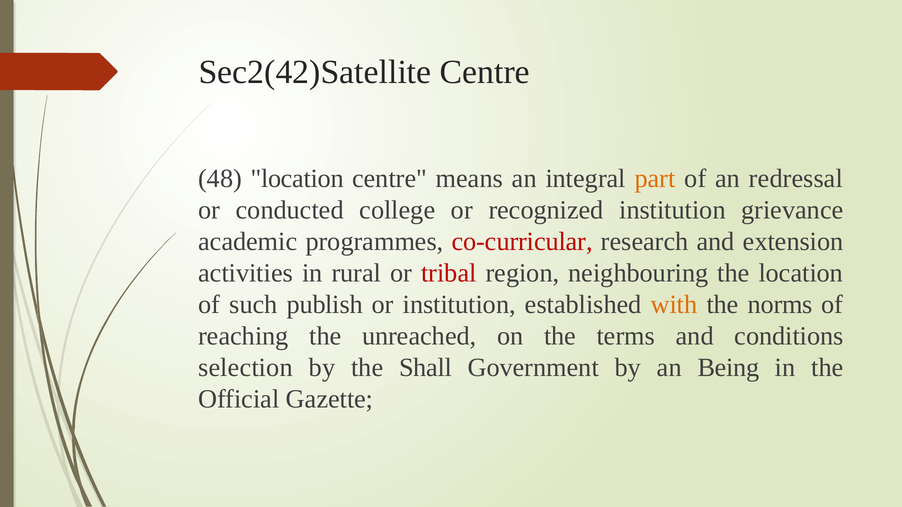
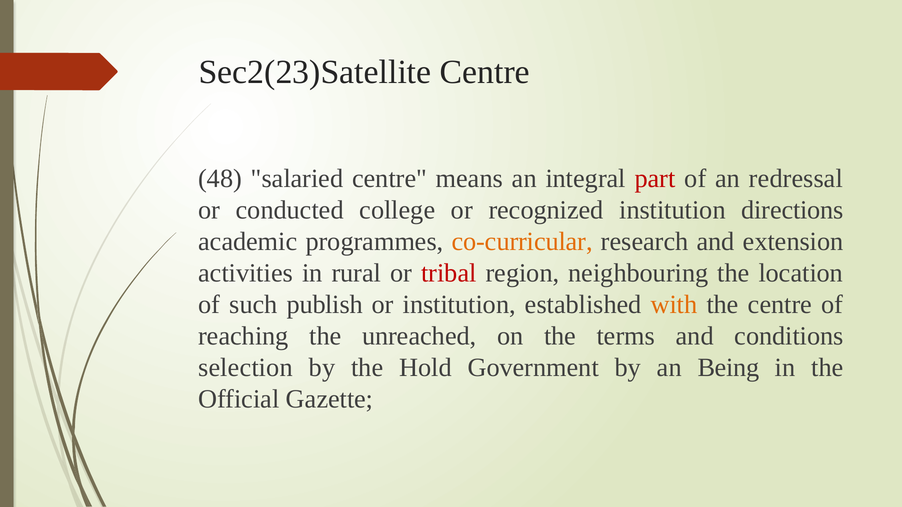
Sec2(42)Satellite: Sec2(42)Satellite -> Sec2(23)Satellite (315, 72)
48 location: location -> salaried (297, 179)
part colour: orange -> red (655, 179)
grievance: grievance -> directions (792, 210)
co-curricular colour: red -> orange (522, 242)
the norms: norms -> centre (780, 305)
Shall: Shall -> Hold (425, 368)
